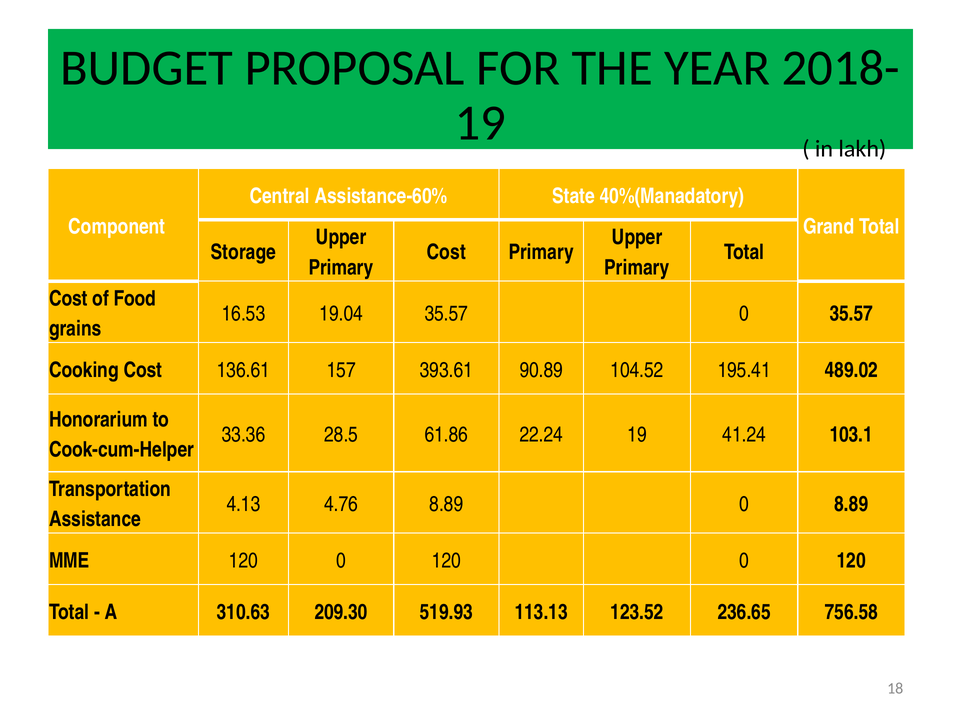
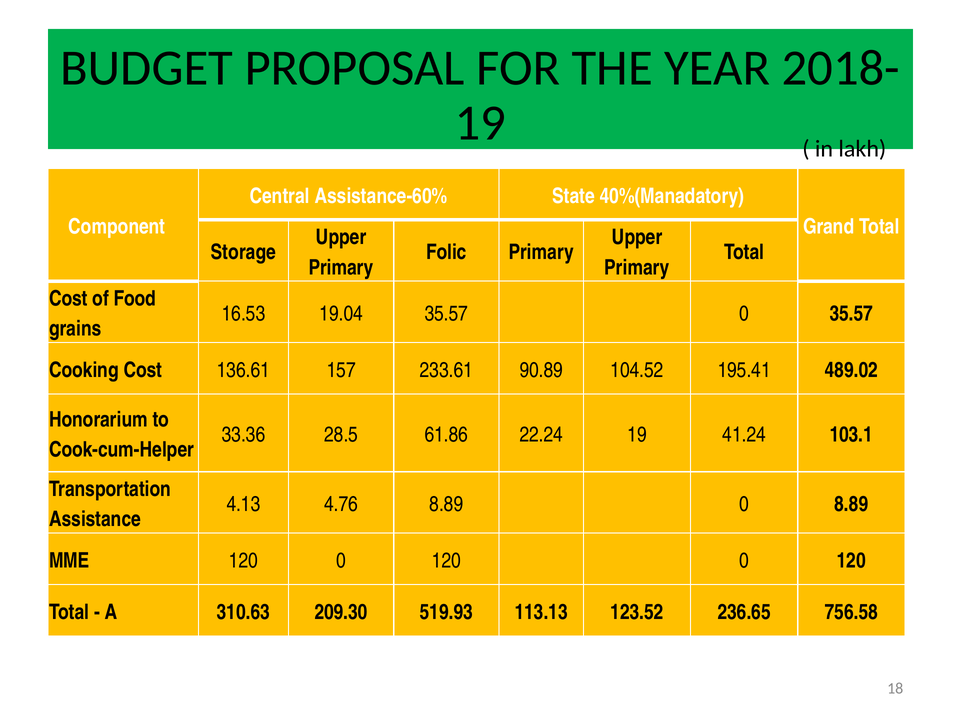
Cost: Cost -> Folic (446, 252)
393.61: 393.61 -> 233.61 (446, 370)
